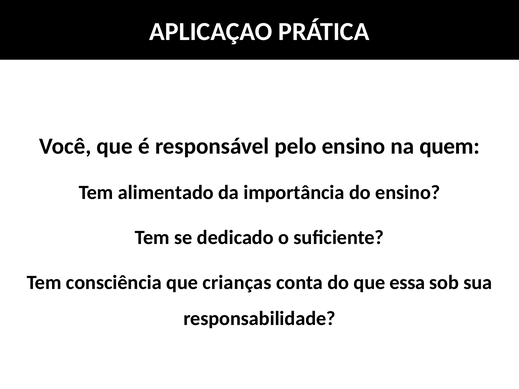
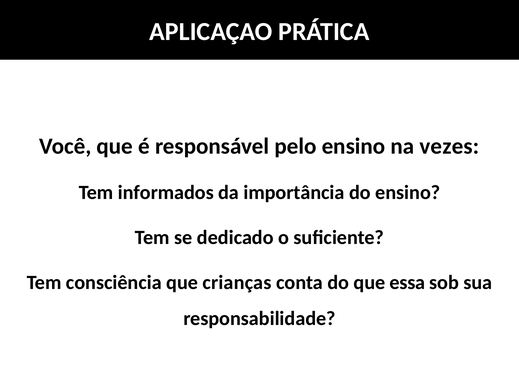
quem: quem -> vezes (449, 146)
alimentado: alimentado -> informados (166, 193)
